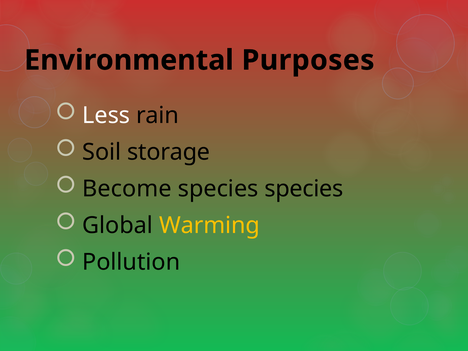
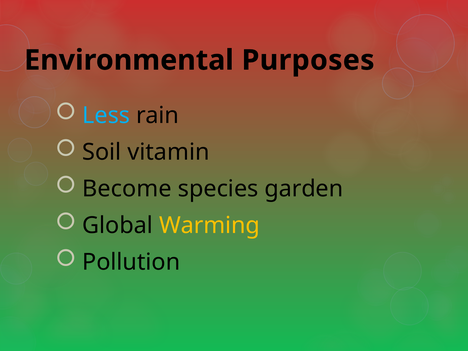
Less colour: white -> light blue (106, 115)
storage: storage -> vitamin (169, 152)
species species: species -> garden (304, 189)
